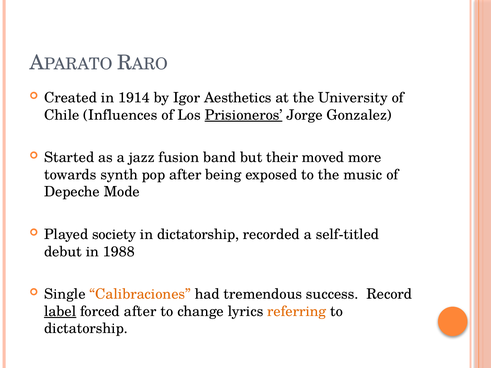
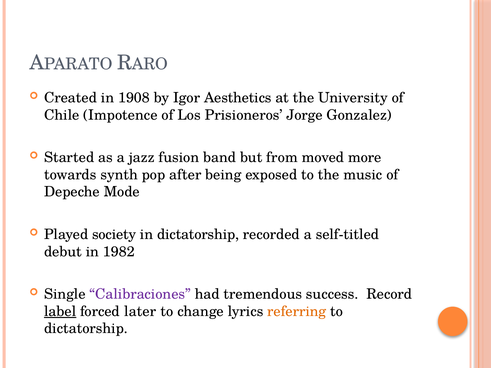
1914: 1914 -> 1908 (134, 98)
Influences: Influences -> Impotence (120, 115)
Prisioneros underline: present -> none (244, 115)
their: their -> from (282, 158)
1988: 1988 -> 1982 (119, 252)
Calibraciones colour: orange -> purple (140, 294)
forced after: after -> later (140, 312)
